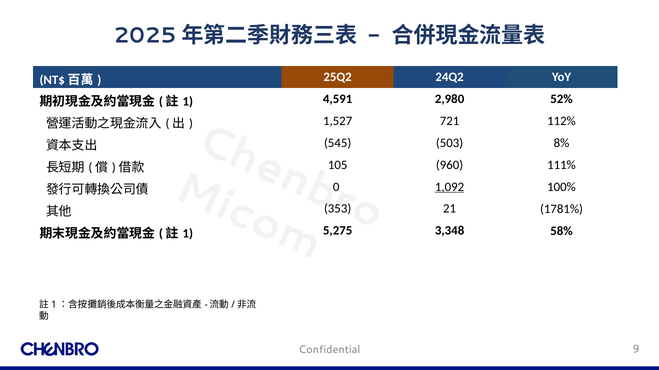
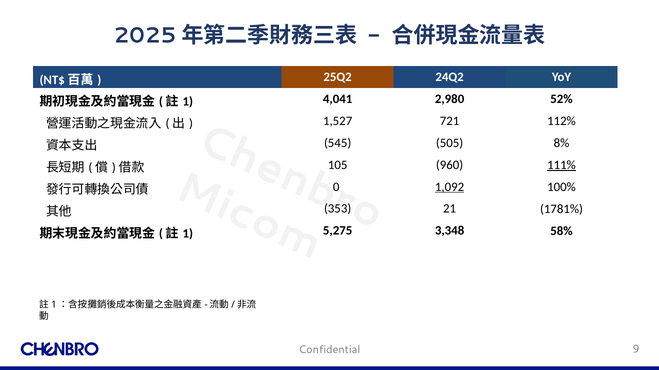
4,591: 4,591 -> 4,041 (338, 99)
503: 503 -> 505 (450, 143)
111% underline: none -> present (561, 165)
